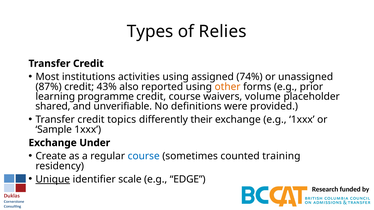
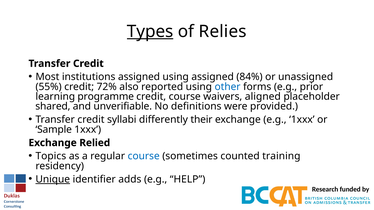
Types underline: none -> present (150, 31)
institutions activities: activities -> assigned (139, 77)
74%: 74% -> 84% (249, 77)
87%: 87% -> 55% (49, 87)
43%: 43% -> 72% (107, 87)
other colour: orange -> blue (228, 87)
volume: volume -> aligned (263, 97)
topics: topics -> syllabi (122, 120)
Under: Under -> Relied (95, 143)
Create: Create -> Topics (51, 156)
scale: scale -> adds (130, 180)
EDGE: EDGE -> HELP (188, 180)
